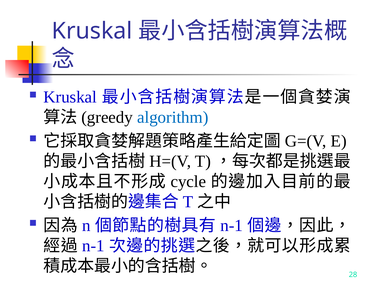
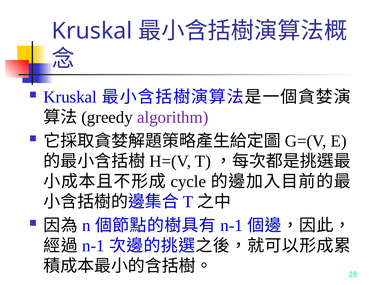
algorithm colour: blue -> purple (173, 117)
